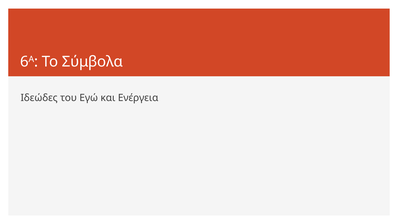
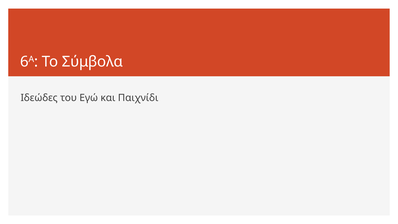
Ενέργεια: Ενέργεια -> Παιχνίδι (138, 98)
